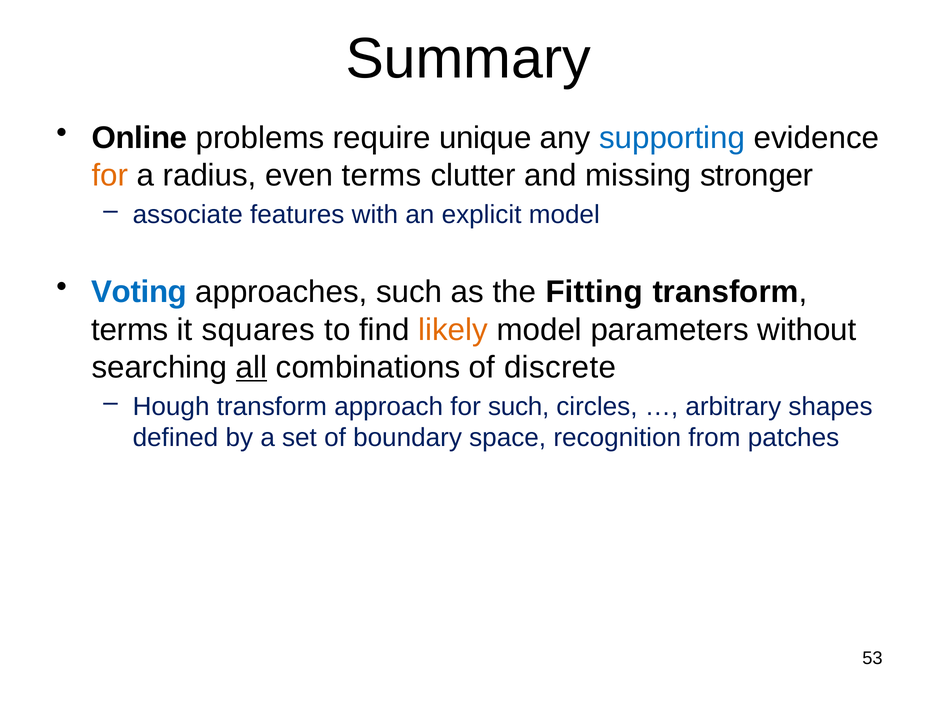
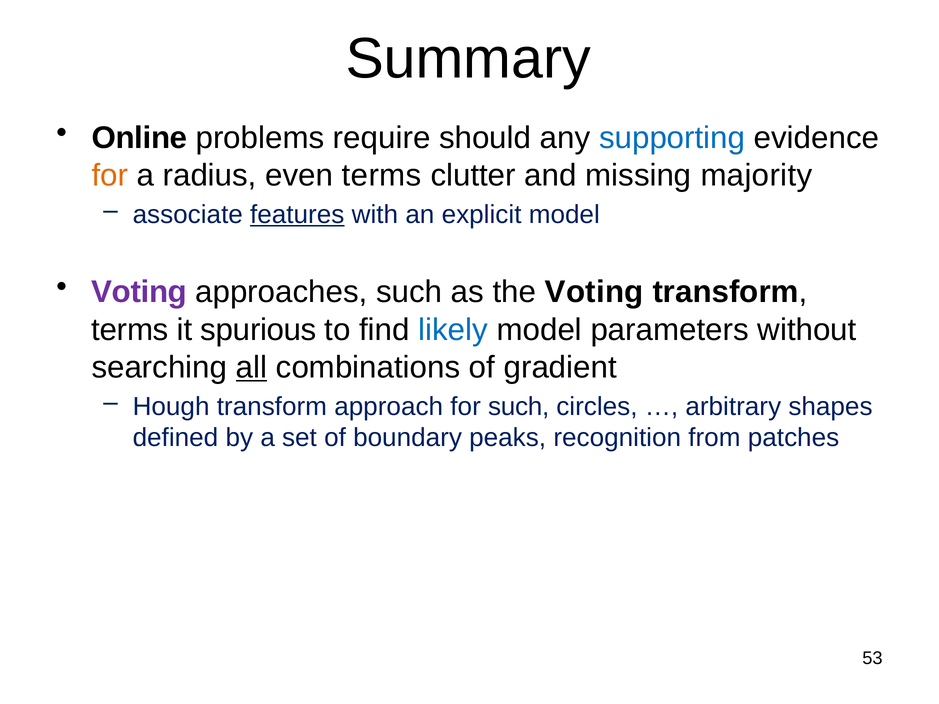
unique: unique -> should (485, 138)
stronger: stronger -> majority (756, 175)
features underline: none -> present (297, 215)
Voting colour: blue -> purple (139, 292)
the Fitting: Fitting -> Voting (594, 292)
squares: squares -> spurious (259, 330)
likely colour: orange -> blue (453, 330)
discrete: discrete -> gradient (560, 367)
space: space -> peaks (508, 438)
